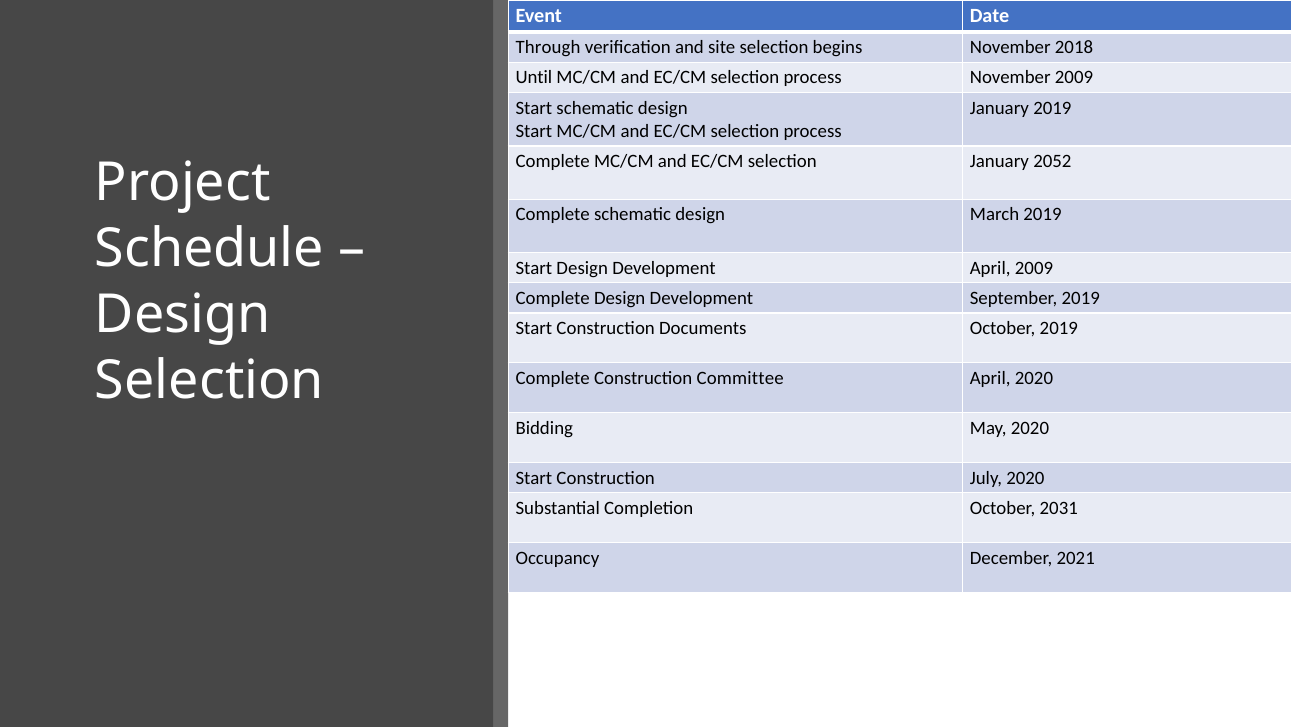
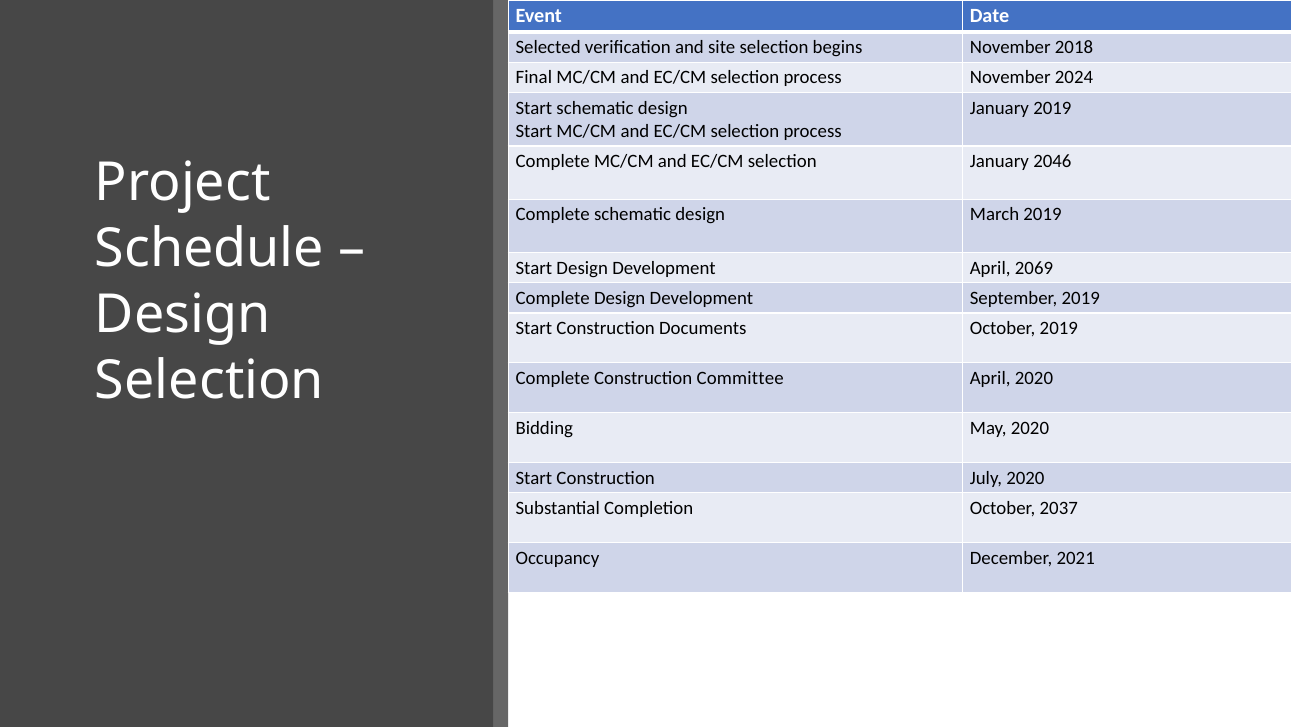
Through: Through -> Selected (548, 47)
Until: Until -> Final (534, 78)
November 2009: 2009 -> 2024 (1074, 78)
2052: 2052 -> 2046 (1052, 161)
April 2009: 2009 -> 2069 (1034, 268)
2031: 2031 -> 2037 (1059, 508)
